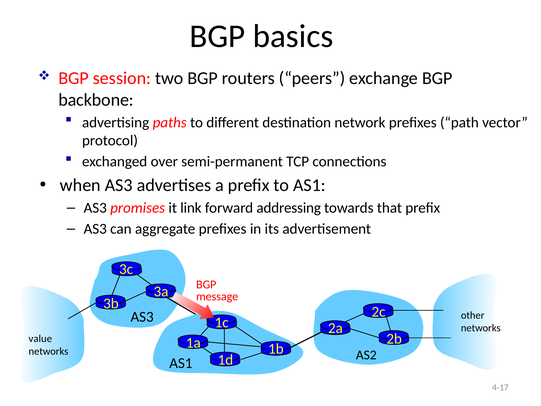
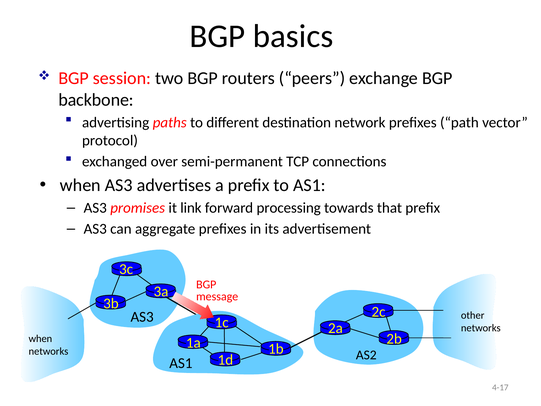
addressing: addressing -> processing (289, 208)
value: value -> when (40, 339)
